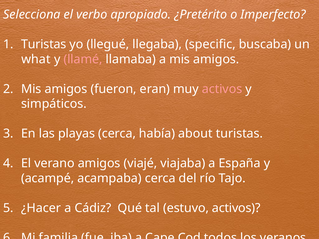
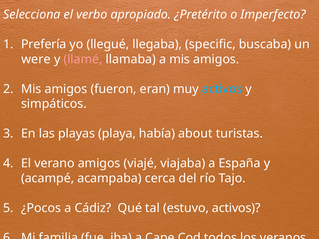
Turistas: Turistas -> Prefería (44, 44)
what: what -> were (36, 59)
activos colour: pink -> light blue (222, 89)
playas cerca: cerca -> playa (117, 134)
¿Hacer: ¿Hacer -> ¿Pocos (41, 208)
